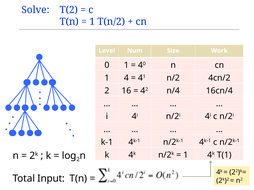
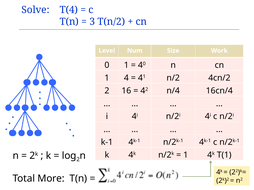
T(2: T(2 -> T(4 (69, 10)
1: 1 -> 3 (92, 22)
Input: Input -> More (51, 179)
